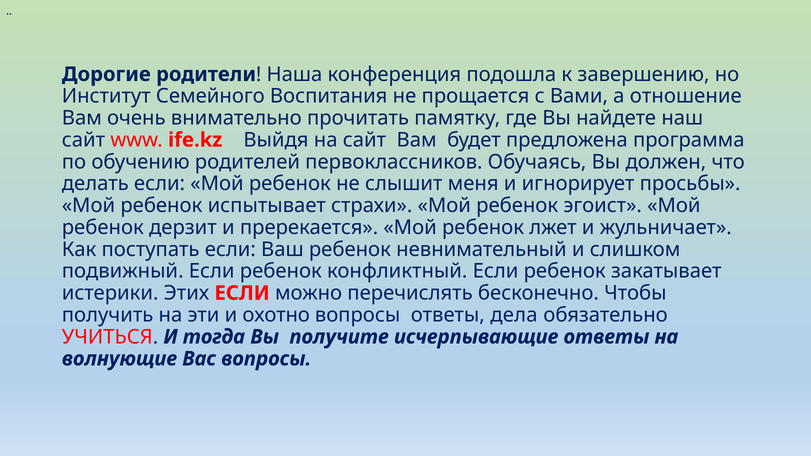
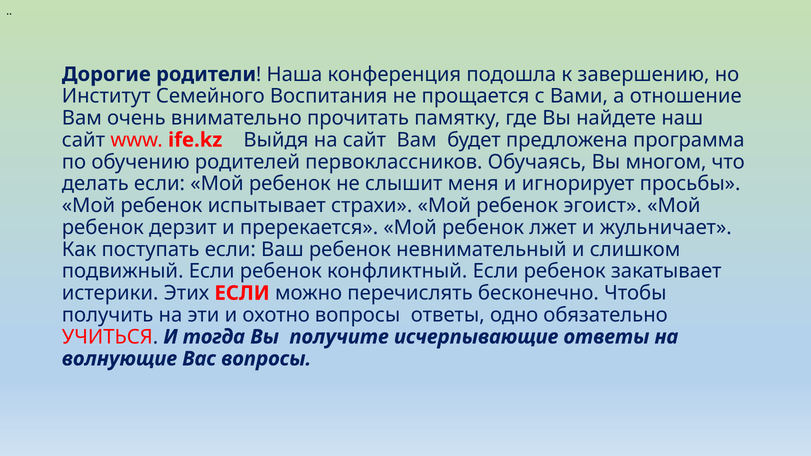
должен: должен -> многом (666, 162)
дела: дела -> одно (514, 315)
